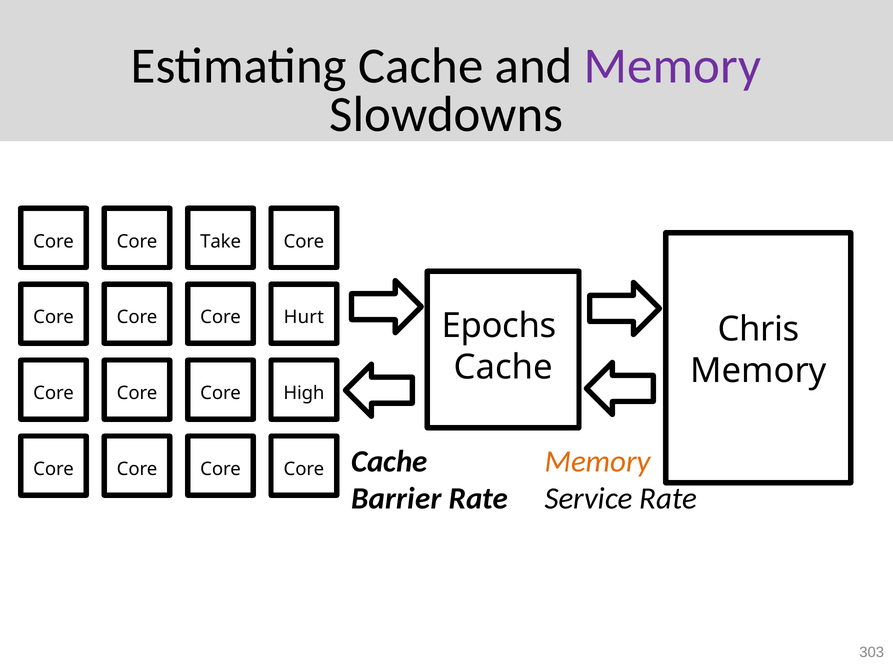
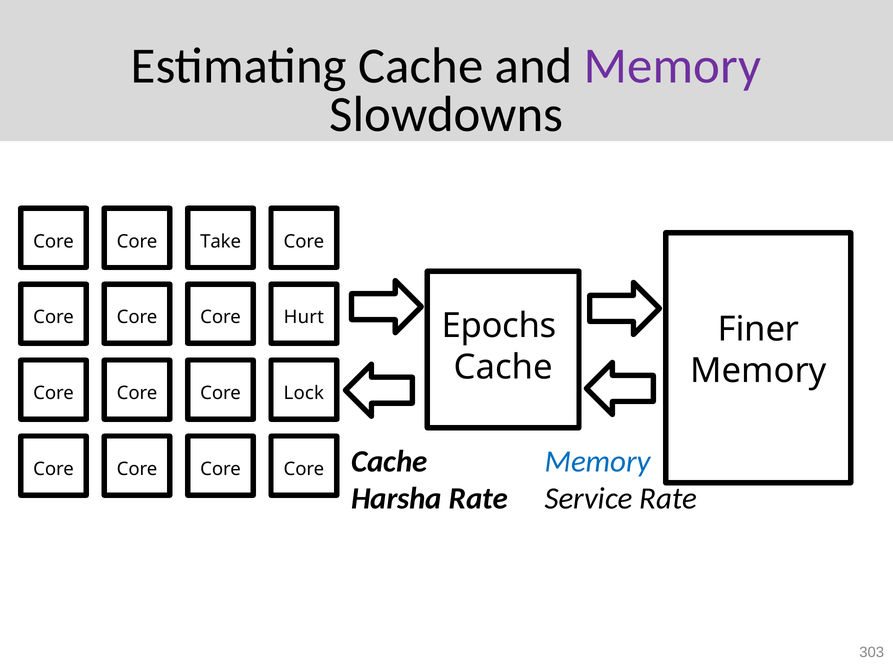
Chris: Chris -> Finer (759, 330)
High: High -> Lock (304, 394)
Memory colour: orange -> blue (598, 462)
Barrier: Barrier -> Harsha (396, 499)
